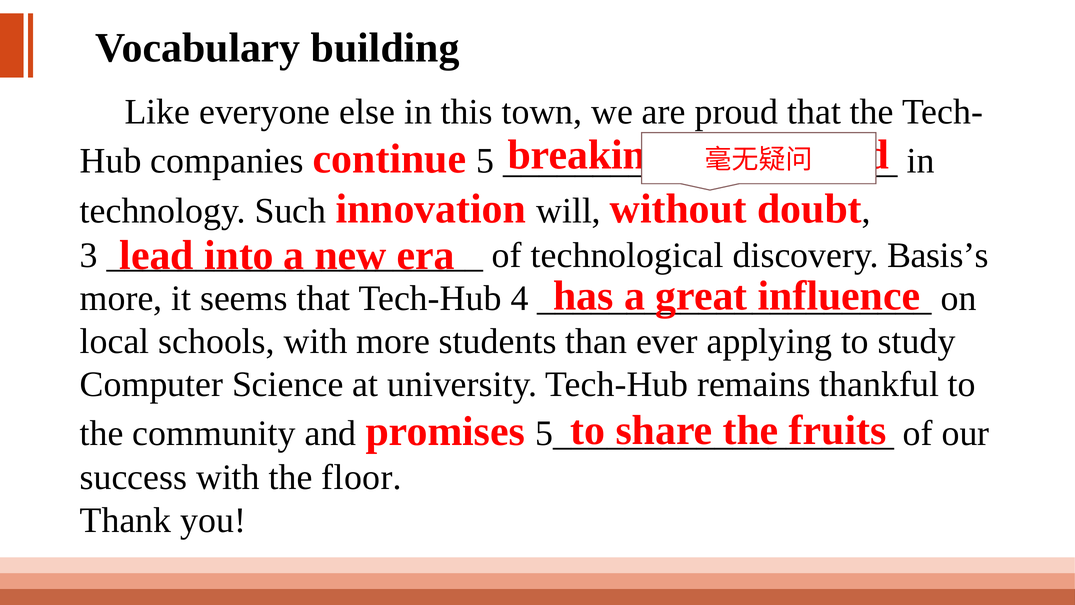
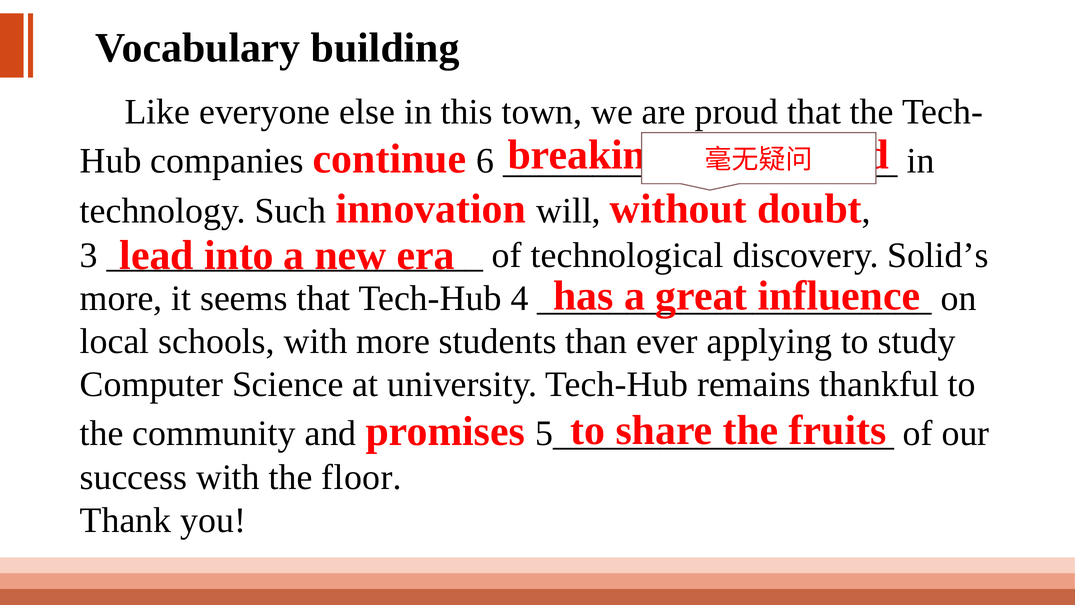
5: 5 -> 6 (485, 161)
Basis’s: Basis’s -> Solid’s (938, 255)
